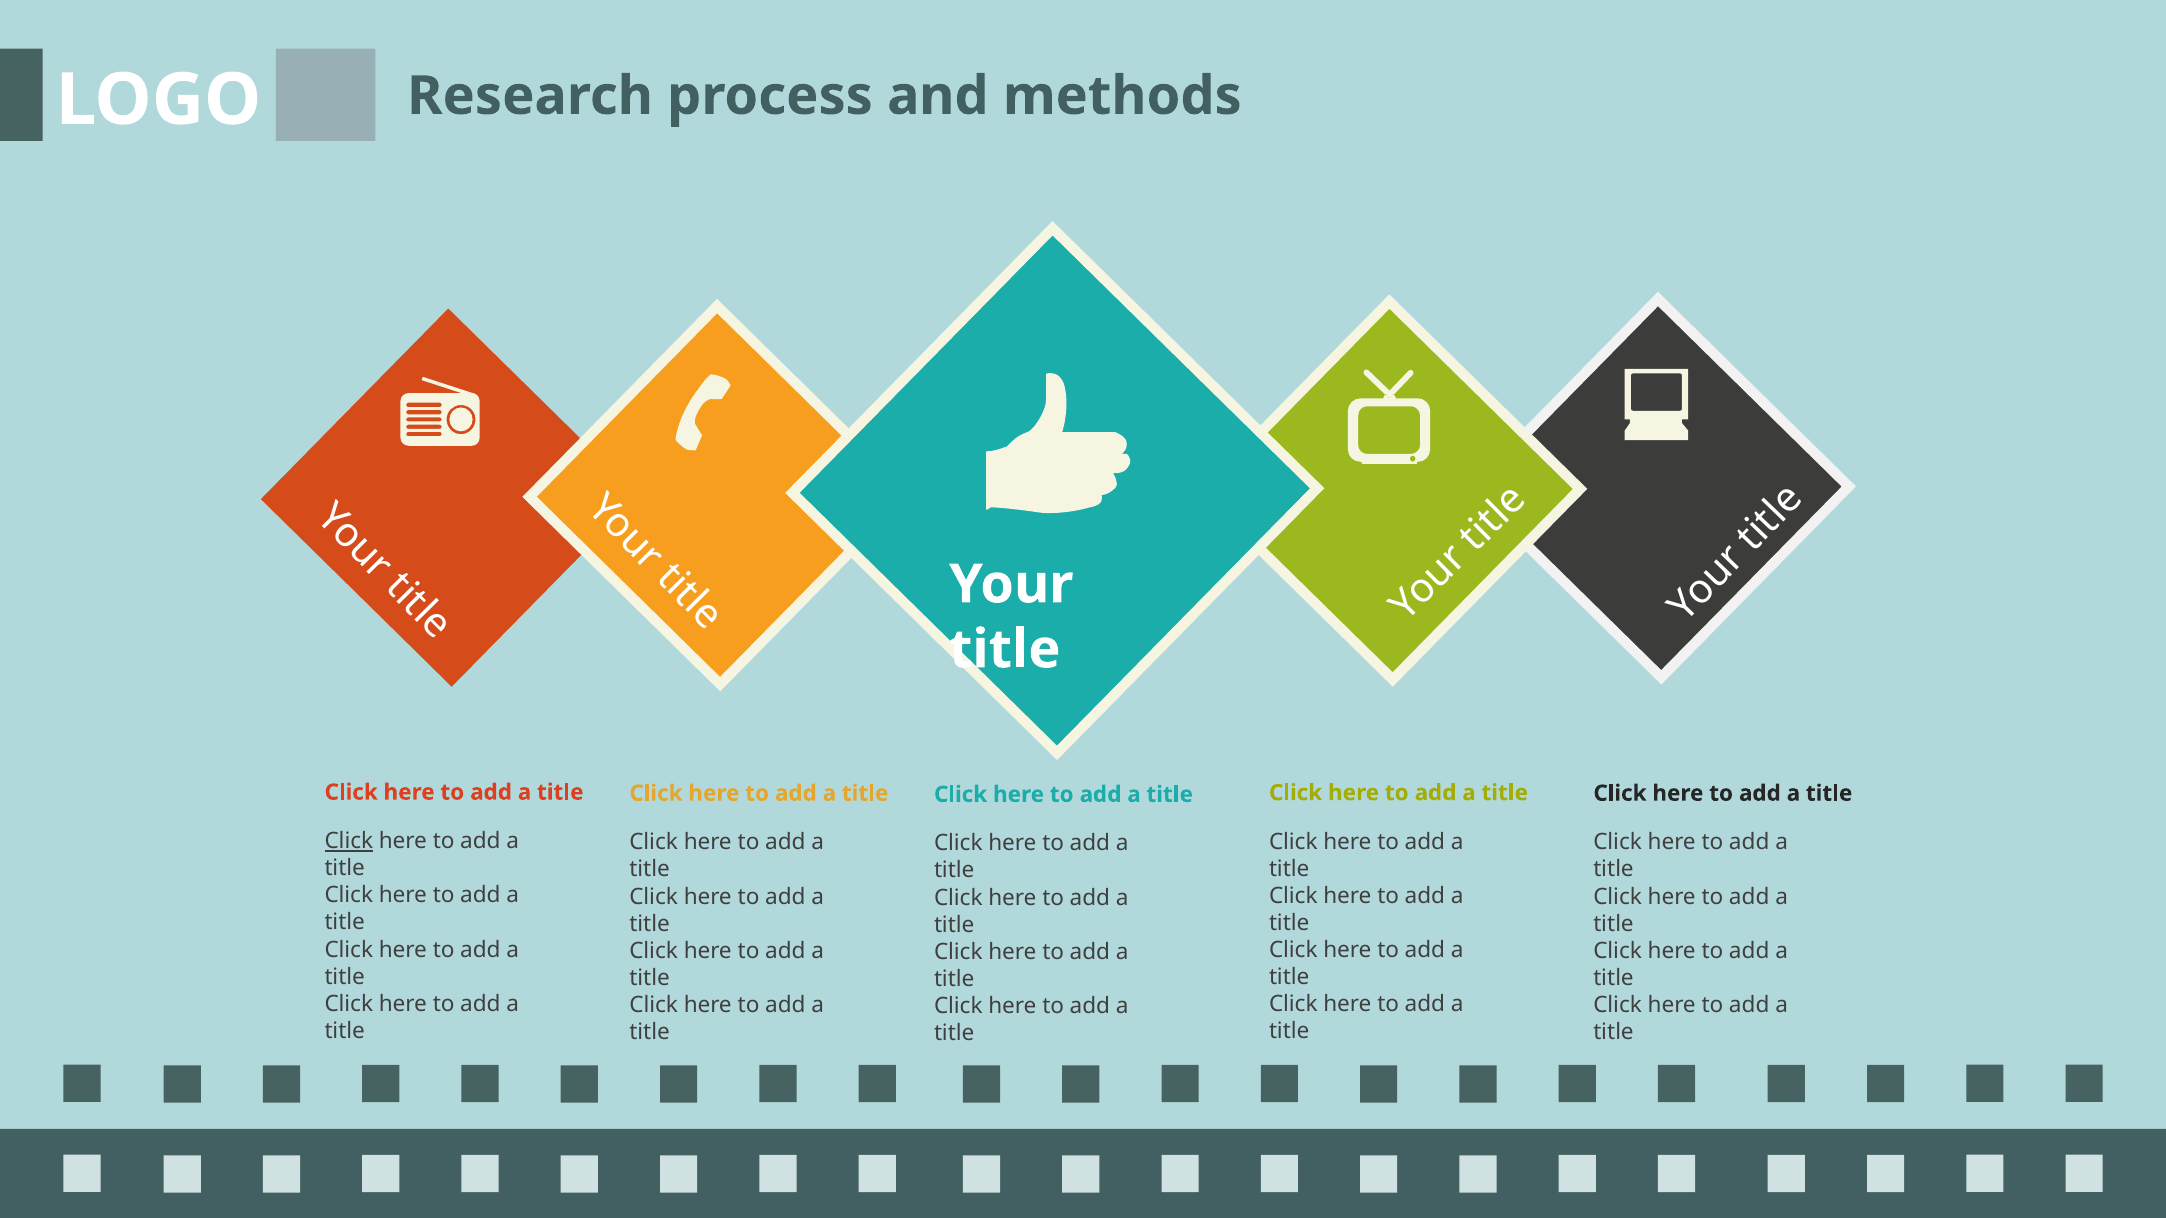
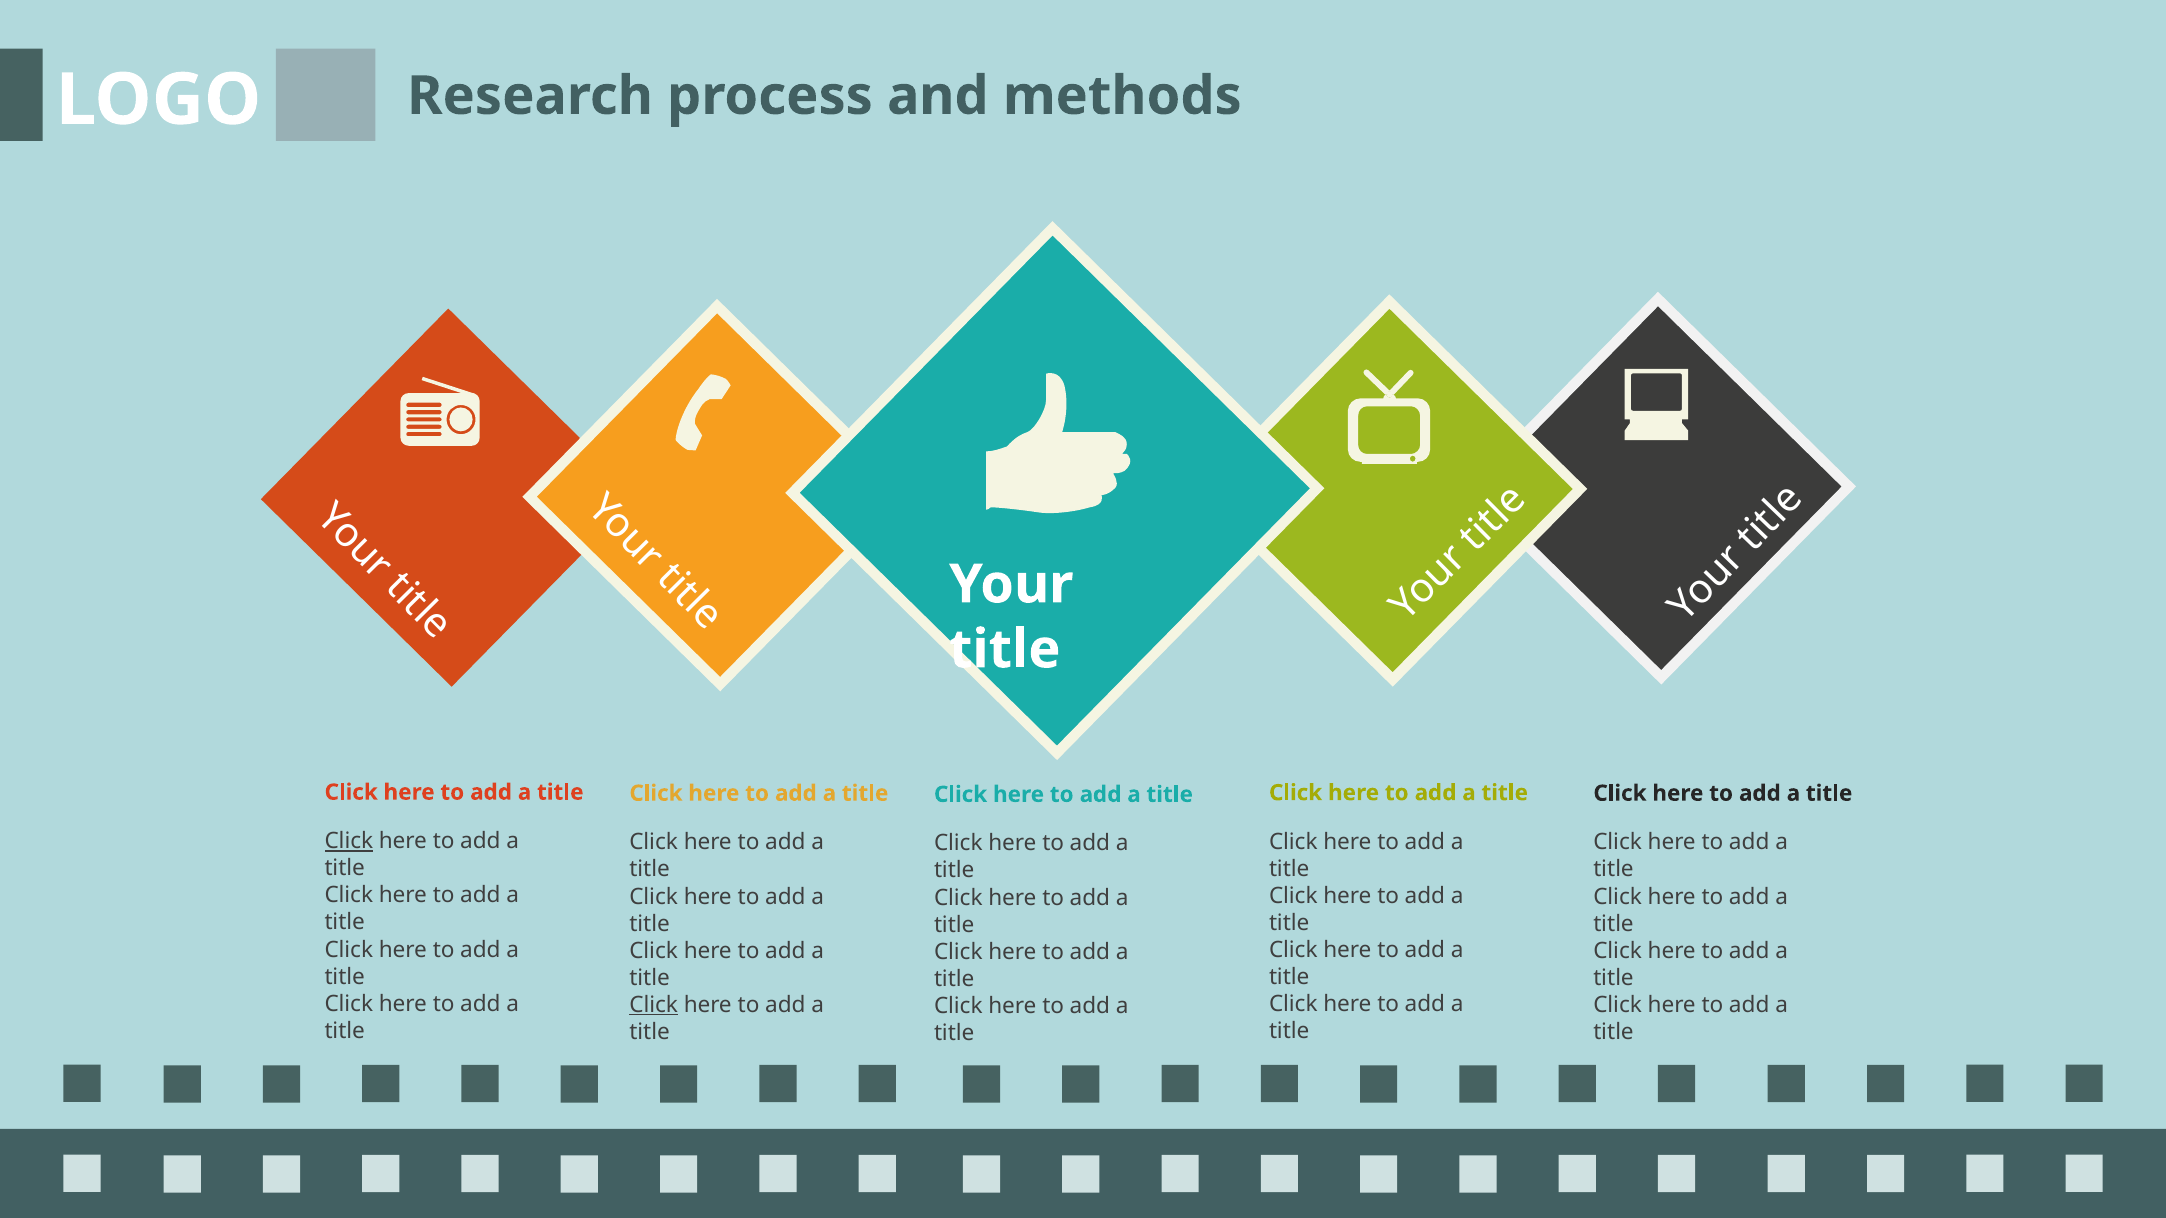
Click underline: none -> present (654, 1005)
